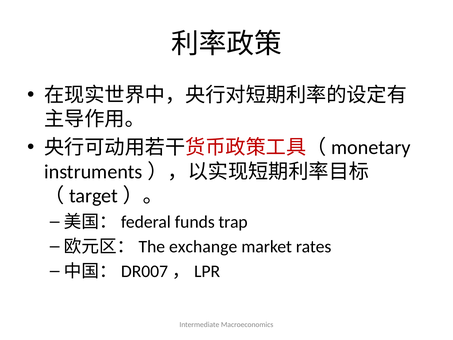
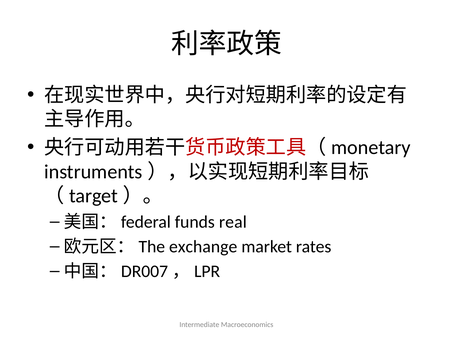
trap: trap -> real (233, 222)
